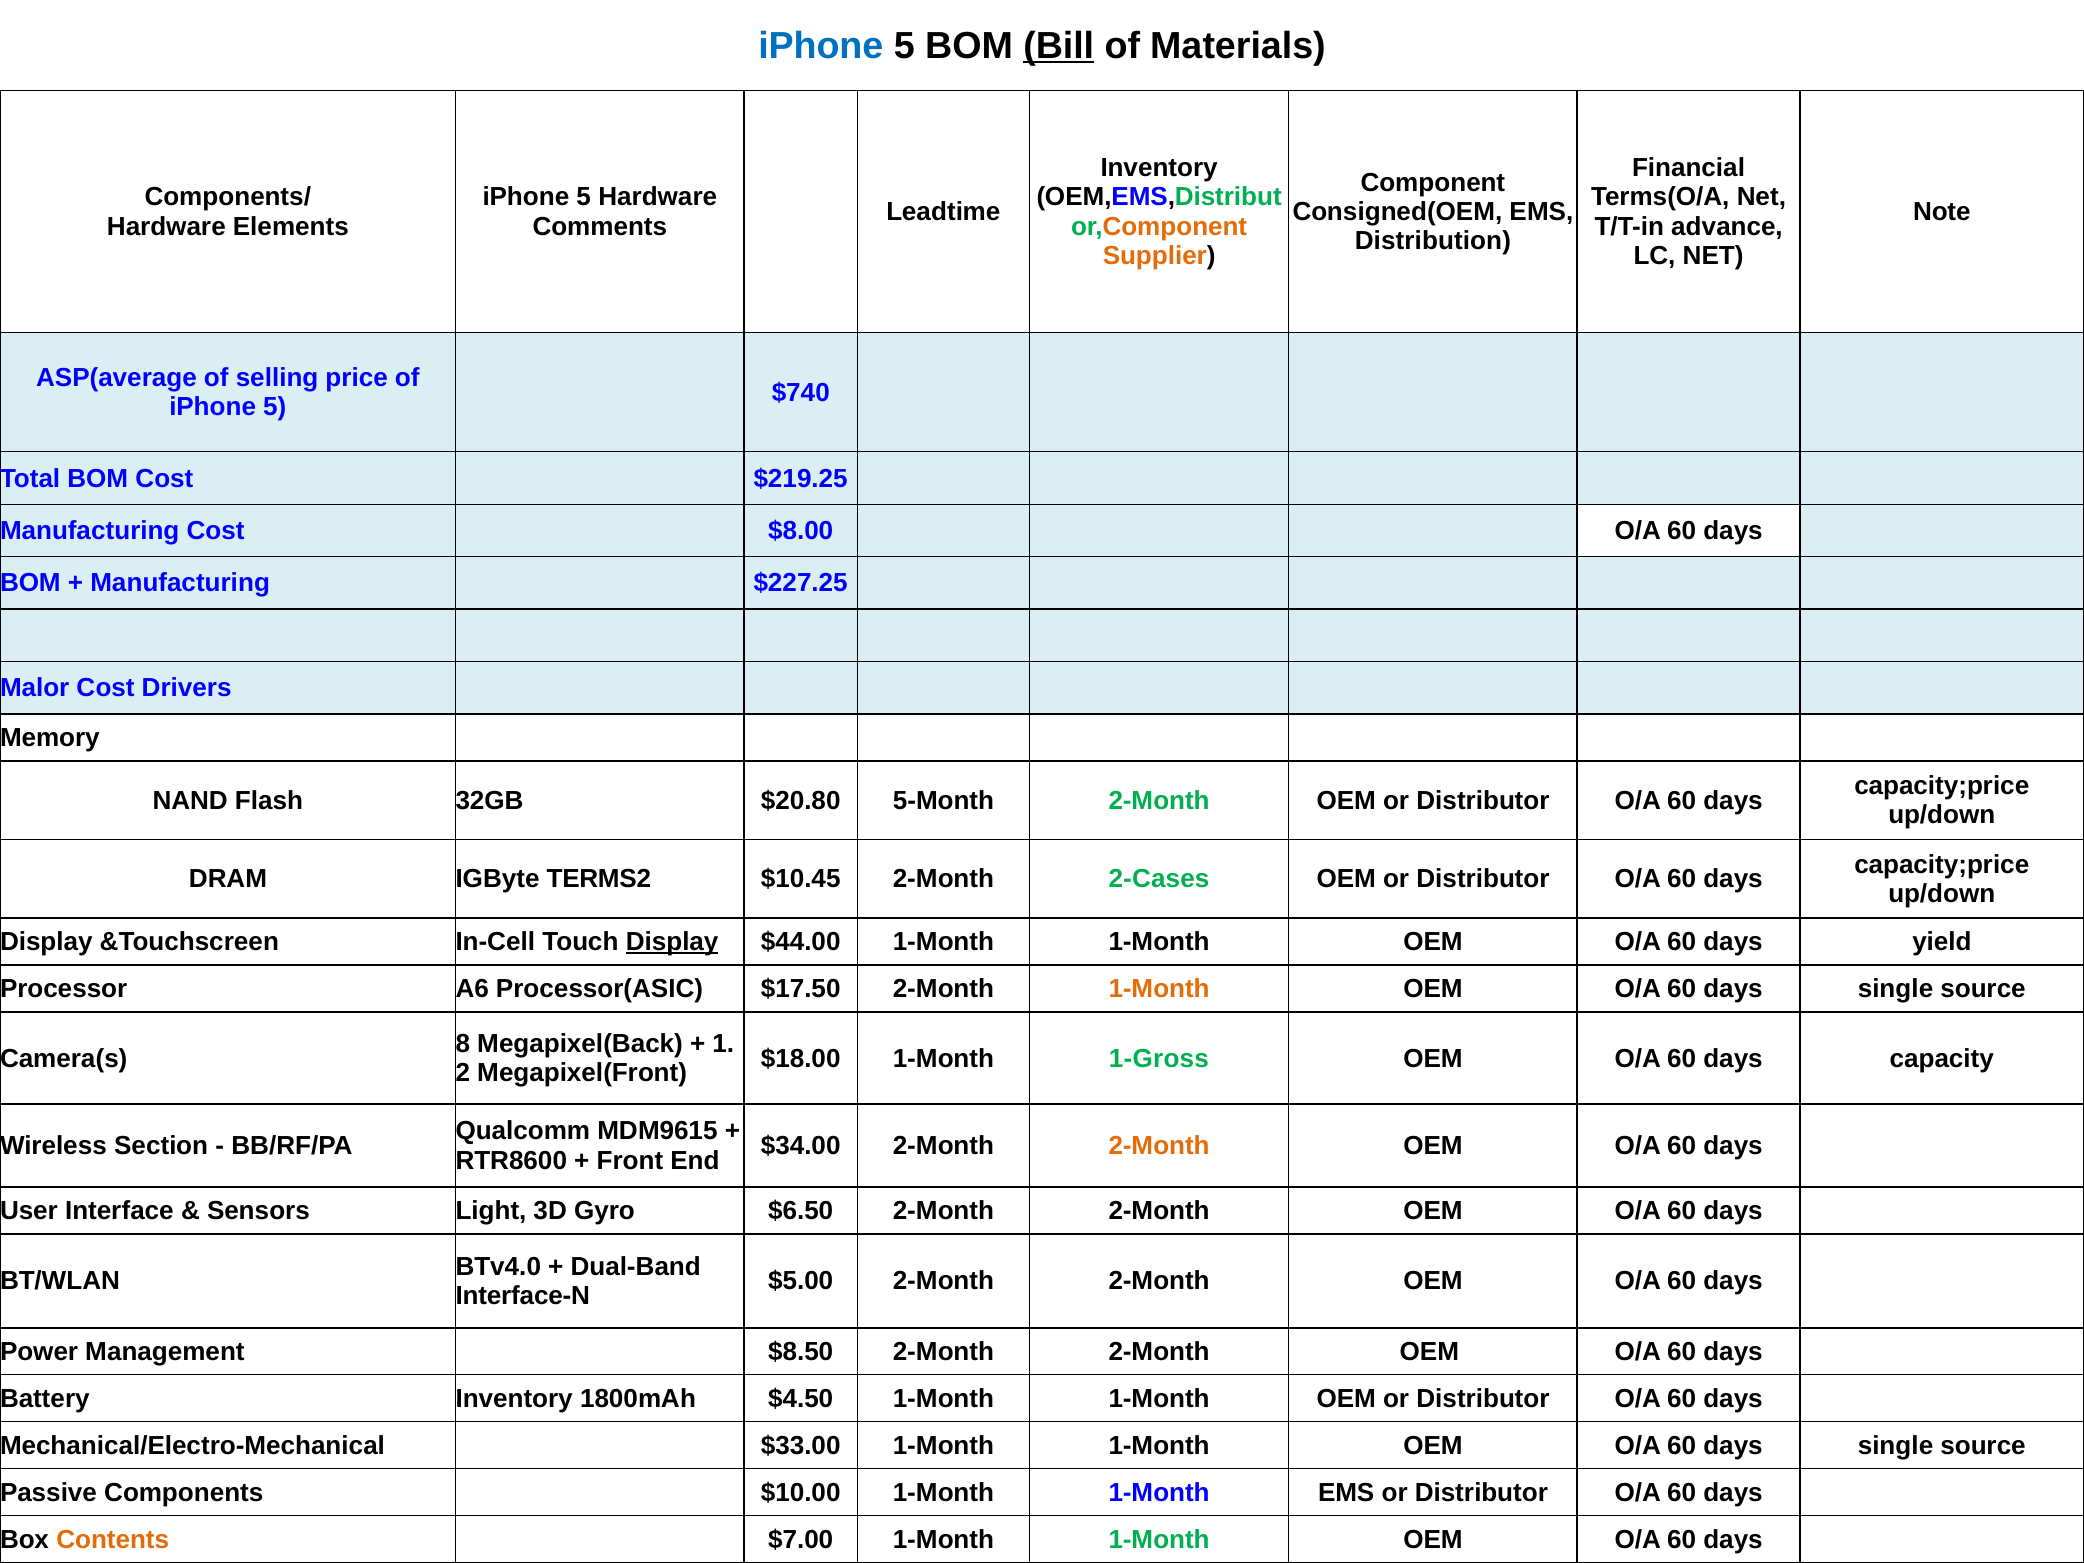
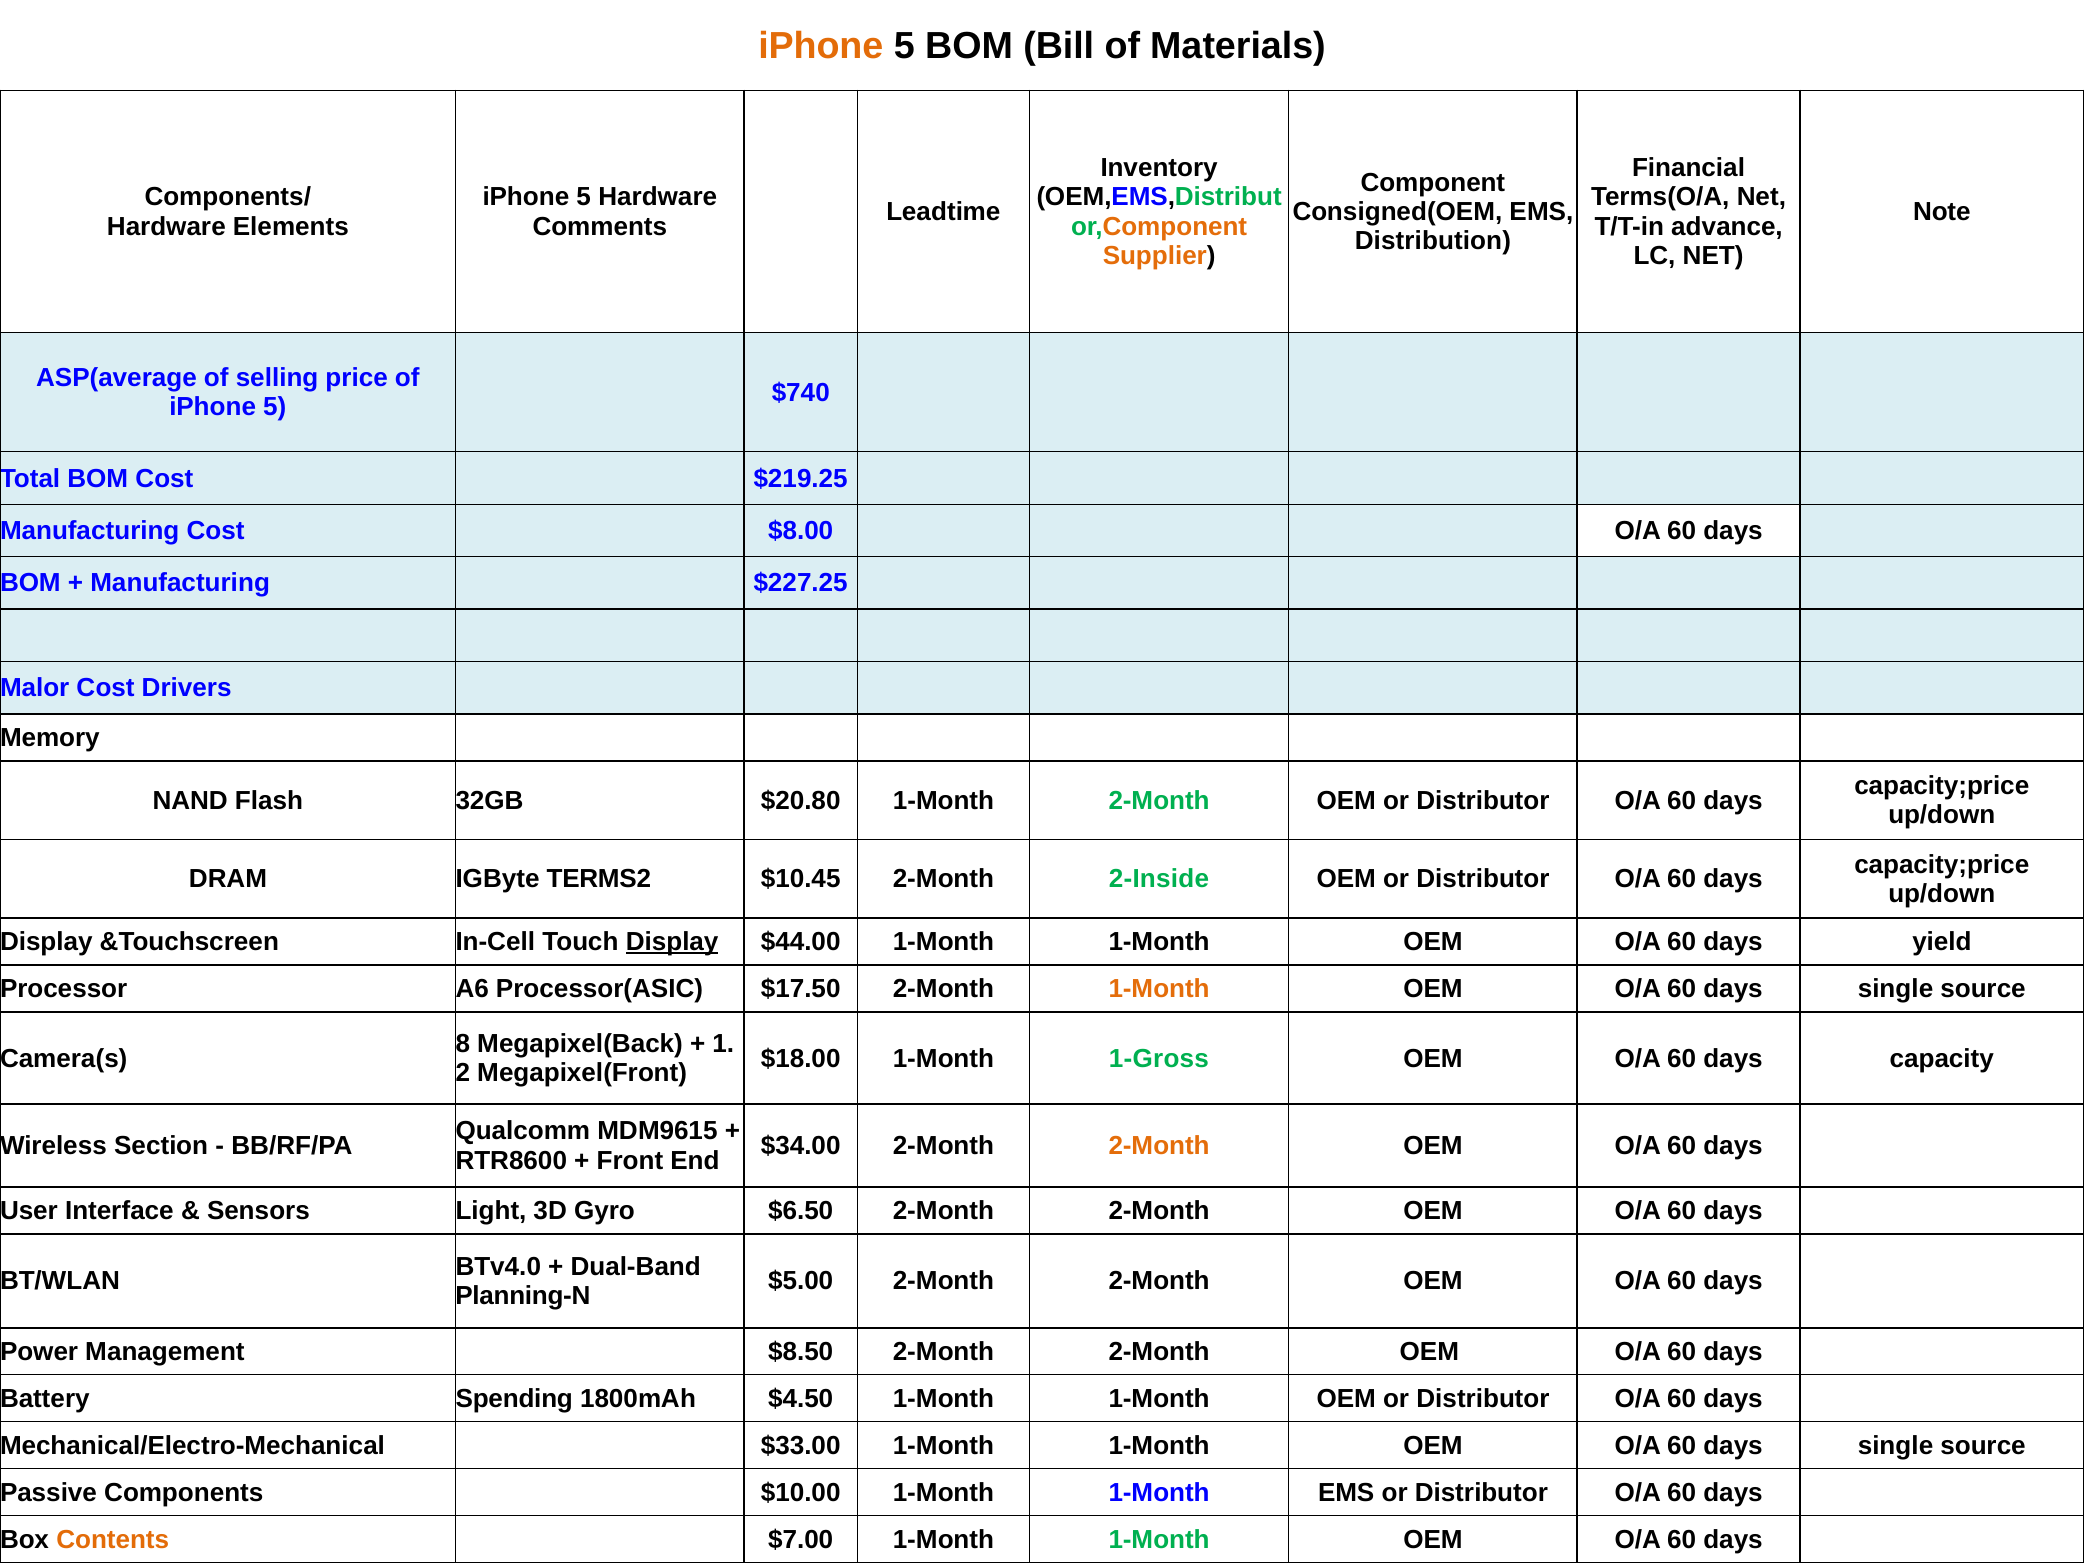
iPhone colour: blue -> orange (821, 46)
Bill underline: present -> none (1059, 46)
$20.80 5-Month: 5-Month -> 1-Month (943, 801)
2-Cases: 2-Cases -> 2-Inside (1159, 879)
Interface-N: Interface-N -> Planning-N (523, 1296)
Battery Inventory: Inventory -> Spending (514, 1399)
